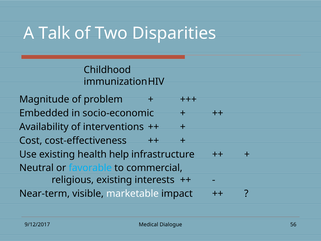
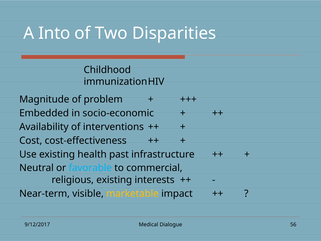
Talk: Talk -> Into (54, 33)
help: help -> past (119, 154)
marketable colour: white -> yellow (132, 193)
